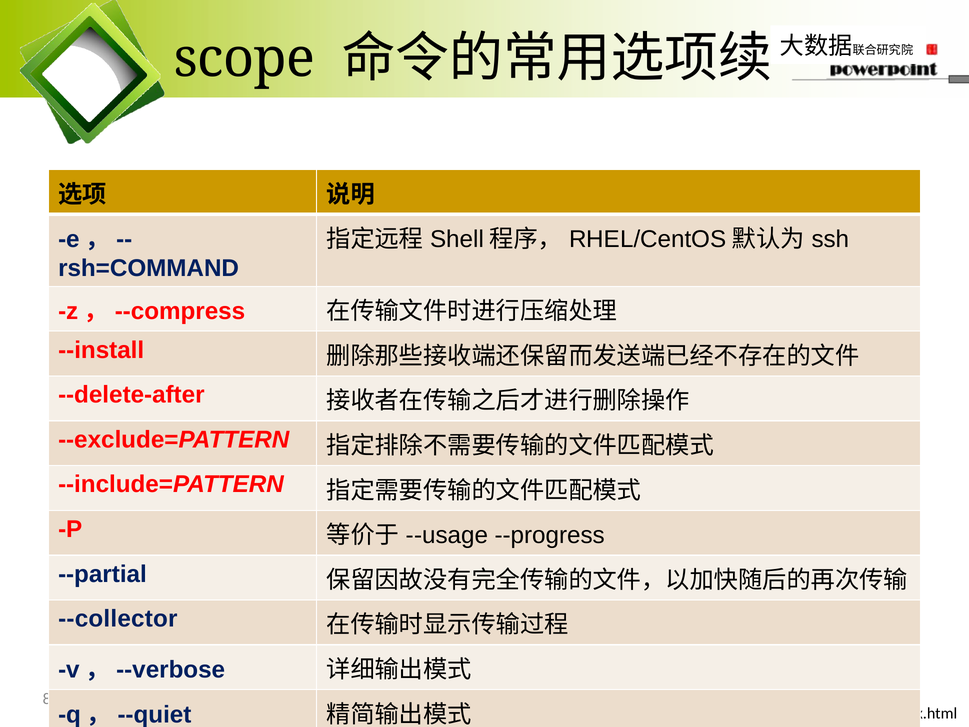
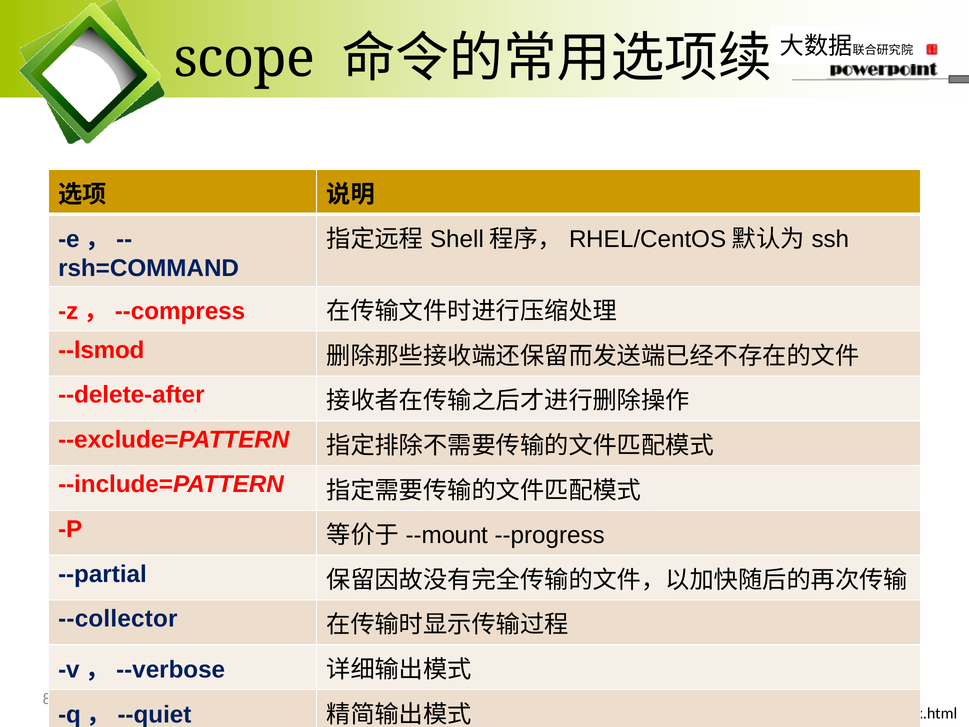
--install: --install -> --lsmod (101, 350)
--usage: --usage -> --mount (447, 535)
